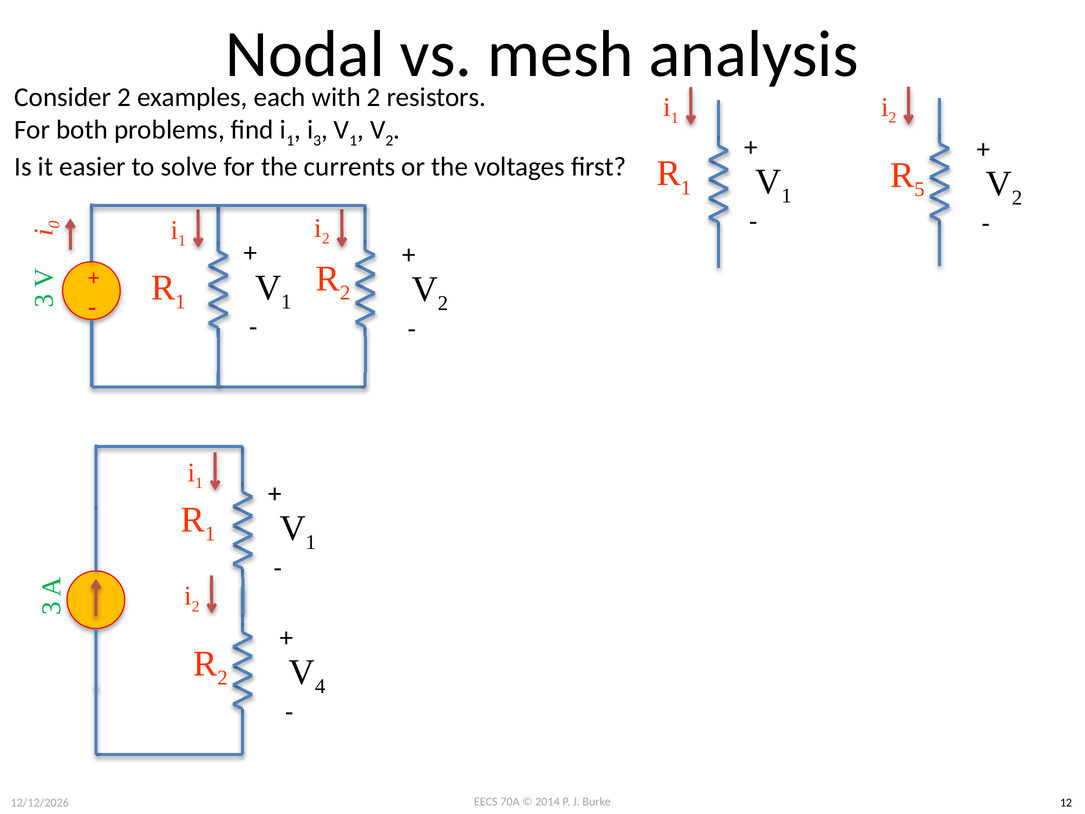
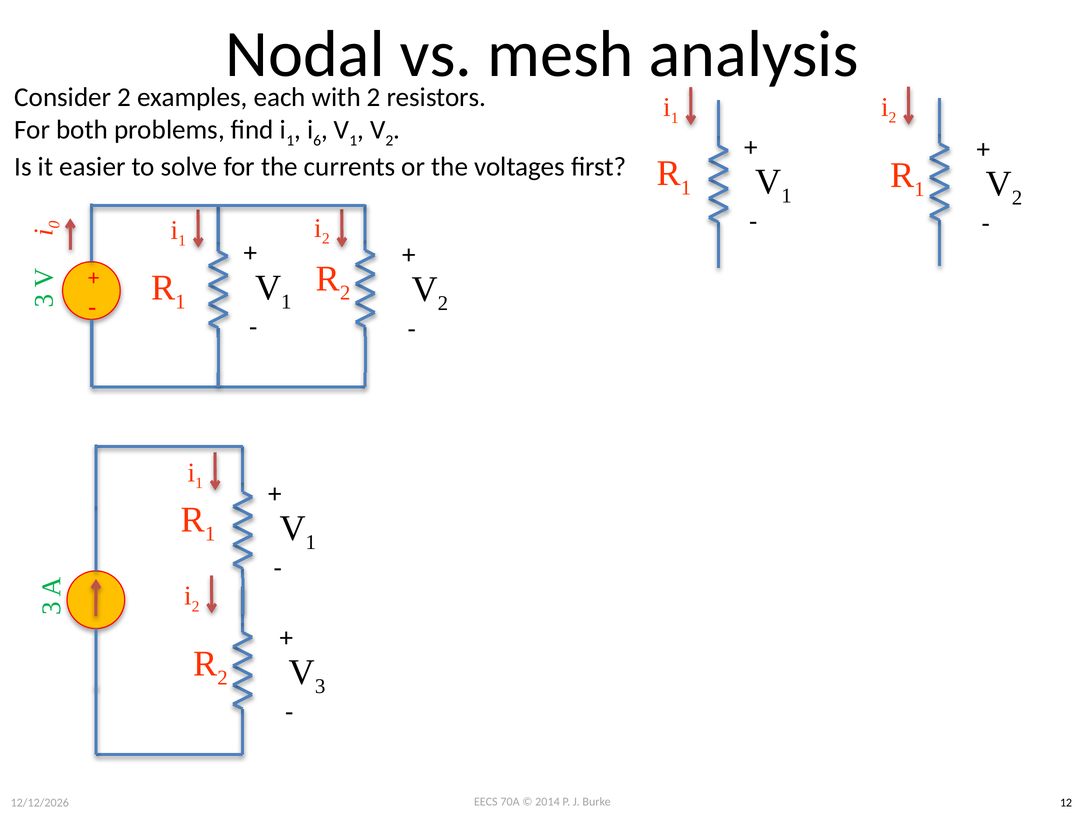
3: 3 -> 6 (317, 140)
5: 5 -> 1 (919, 189)
V 4: 4 -> 3 (320, 686)
